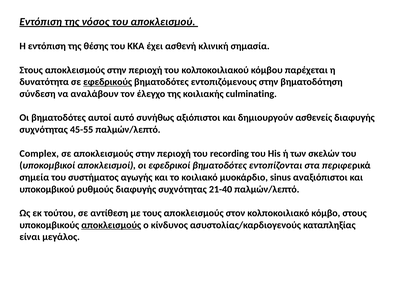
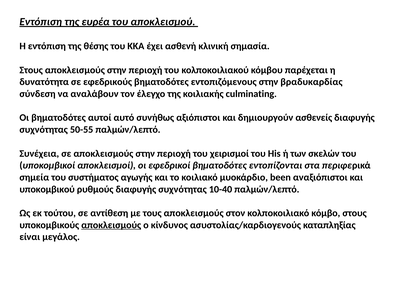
νόσος: νόσος -> ευρέα (96, 22)
εφεδρικούς underline: present -> none (108, 82)
βηματοδότηση: βηματοδότηση -> βραδυκαρδίας (311, 82)
45-55: 45-55 -> 50-55 (82, 130)
Complex: Complex -> Συνέχεια (39, 154)
recording: recording -> χειρισμοί (229, 154)
sinus: sinus -> been (280, 178)
21-40: 21-40 -> 10-40 (221, 190)
